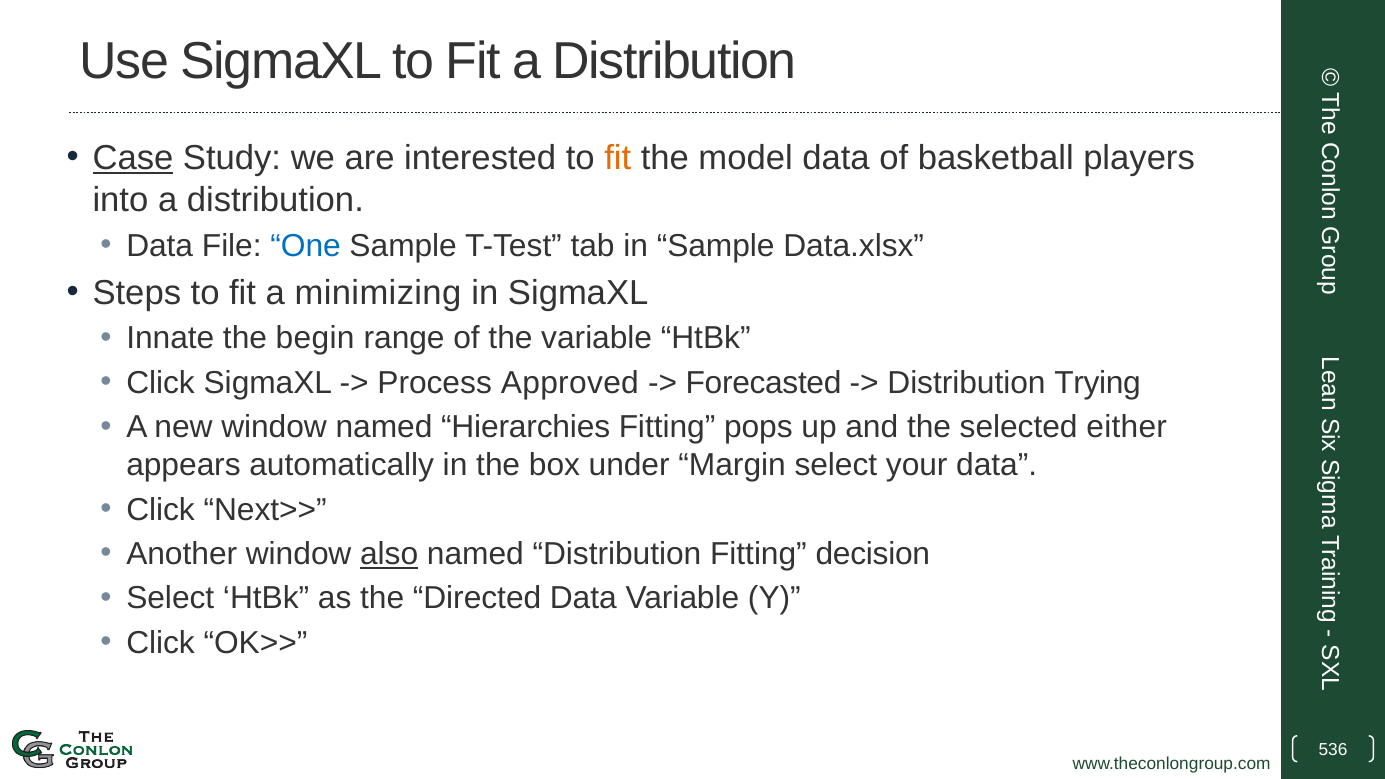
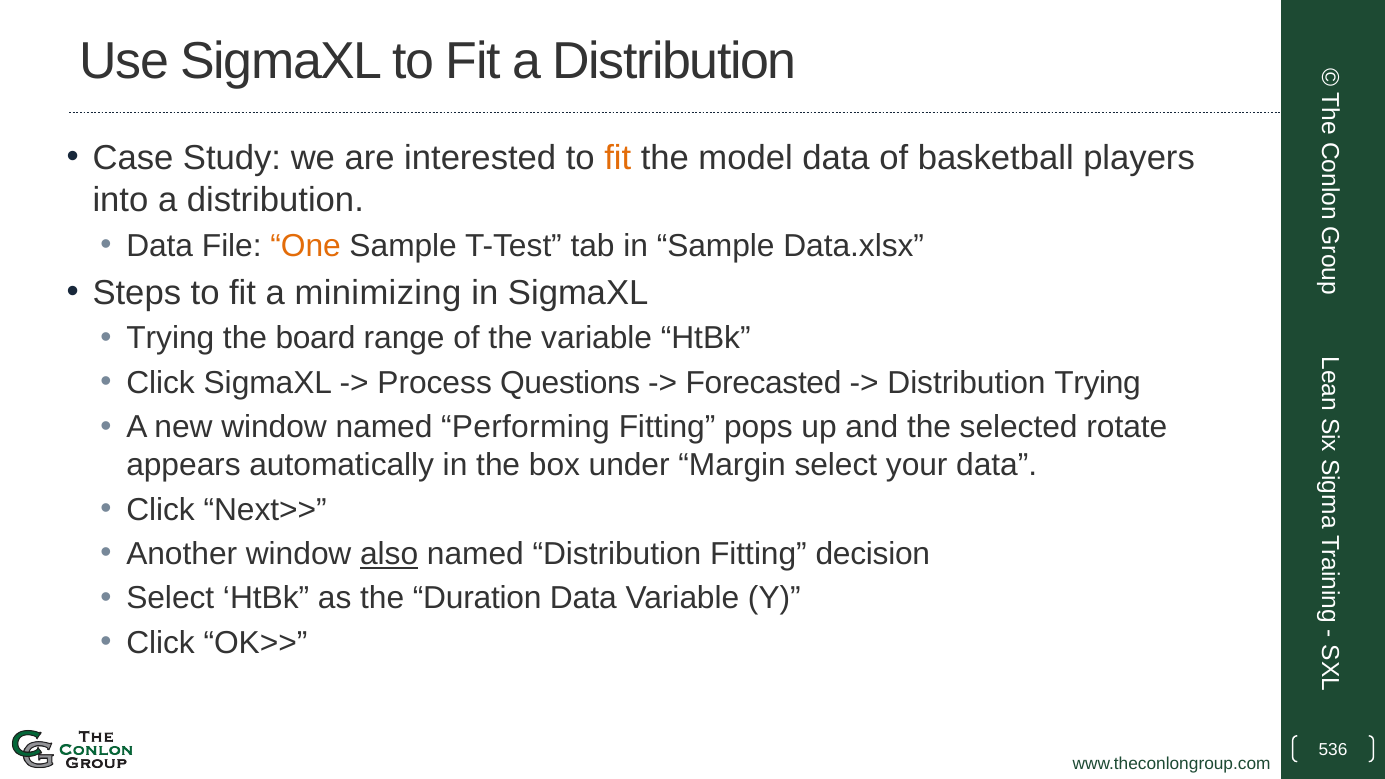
Case underline: present -> none (133, 158)
One colour: blue -> orange (306, 246)
Innate: Innate -> Trying (170, 339)
begin: begin -> board (315, 339)
Approved: Approved -> Questions (570, 383)
Hierarchies: Hierarchies -> Performing (525, 427)
either: either -> rotate (1127, 427)
Directed: Directed -> Duration (477, 598)
